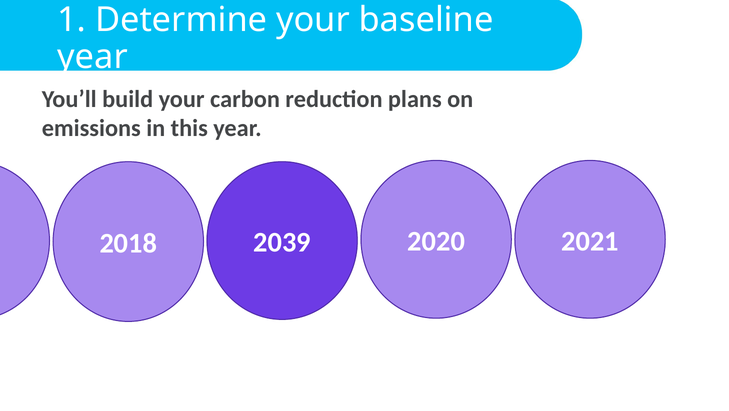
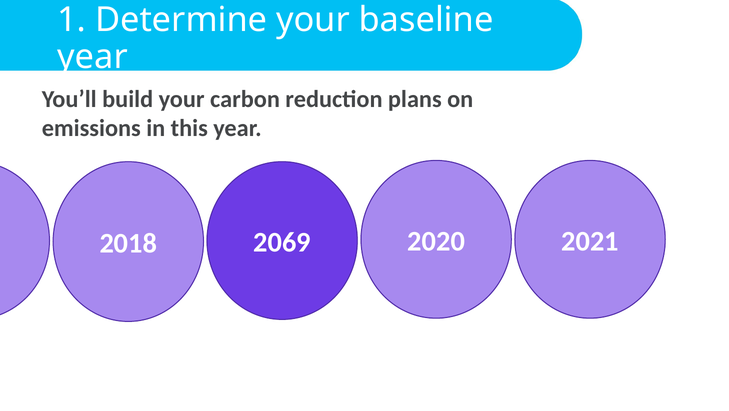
2039: 2039 -> 2069 (282, 242)
